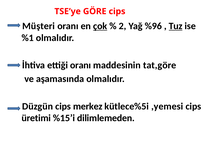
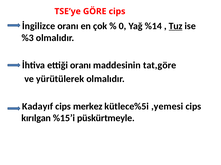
Müşteri: Müşteri -> İngilizce (39, 26)
çok underline: present -> none (100, 26)
2: 2 -> 0 (123, 26)
%96: %96 -> %14 (153, 26)
%1: %1 -> %3 (28, 38)
aşamasında: aşamasında -> yürütülerek (60, 79)
Düzgün: Düzgün -> Kadayıf (38, 107)
üretimi: üretimi -> kırılgan (36, 119)
dilimlemeden: dilimlemeden -> püskürtmeyle (106, 119)
